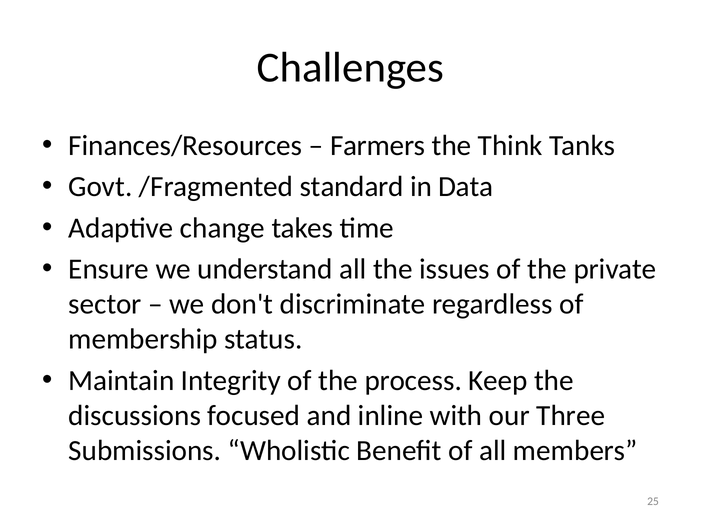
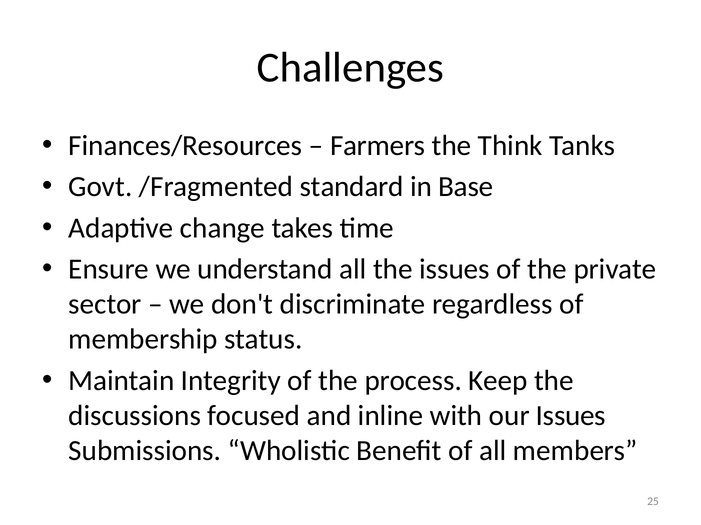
Data: Data -> Base (466, 187)
our Three: Three -> Issues (571, 416)
